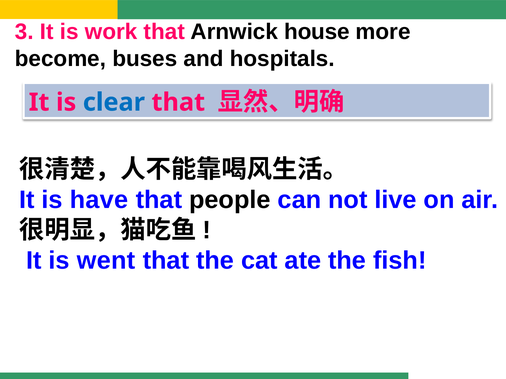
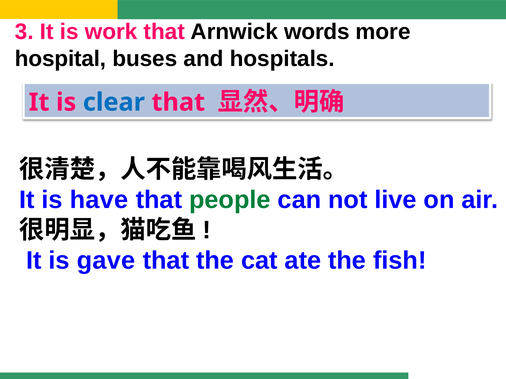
house: house -> words (317, 32)
become: become -> hospital (61, 59)
people colour: black -> green (230, 200)
went: went -> gave (106, 261)
